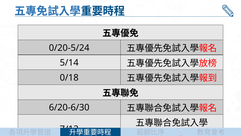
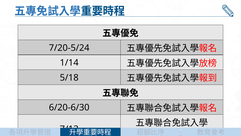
0/20-5/24: 0/20-5/24 -> 7/20-5/24 (69, 48)
5/14: 5/14 -> 1/14 (69, 63)
0/18: 0/18 -> 5/18 (69, 77)
